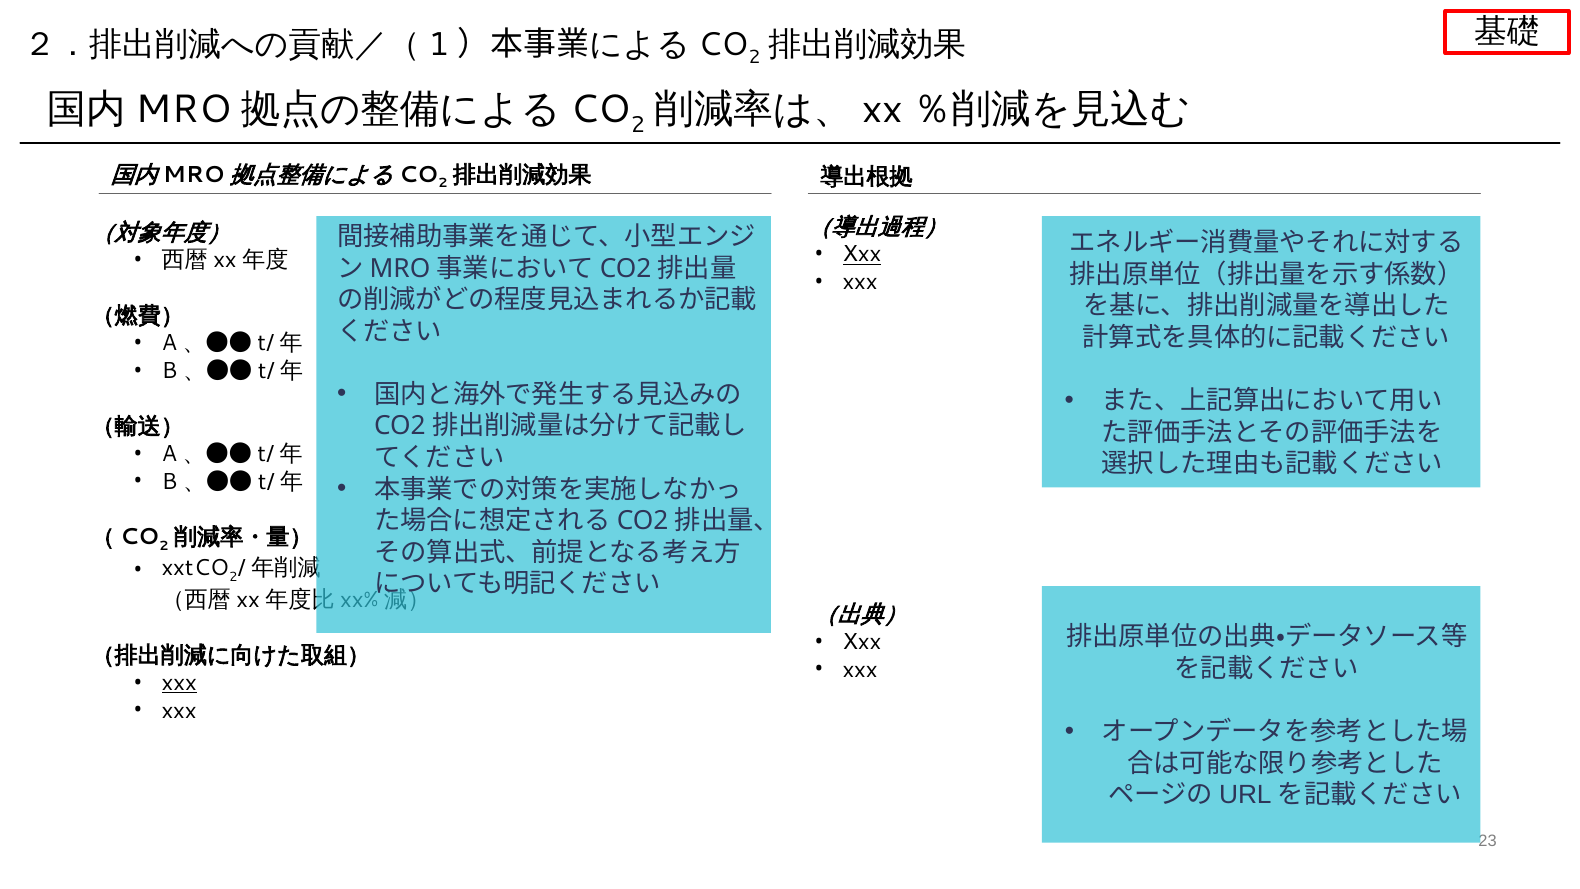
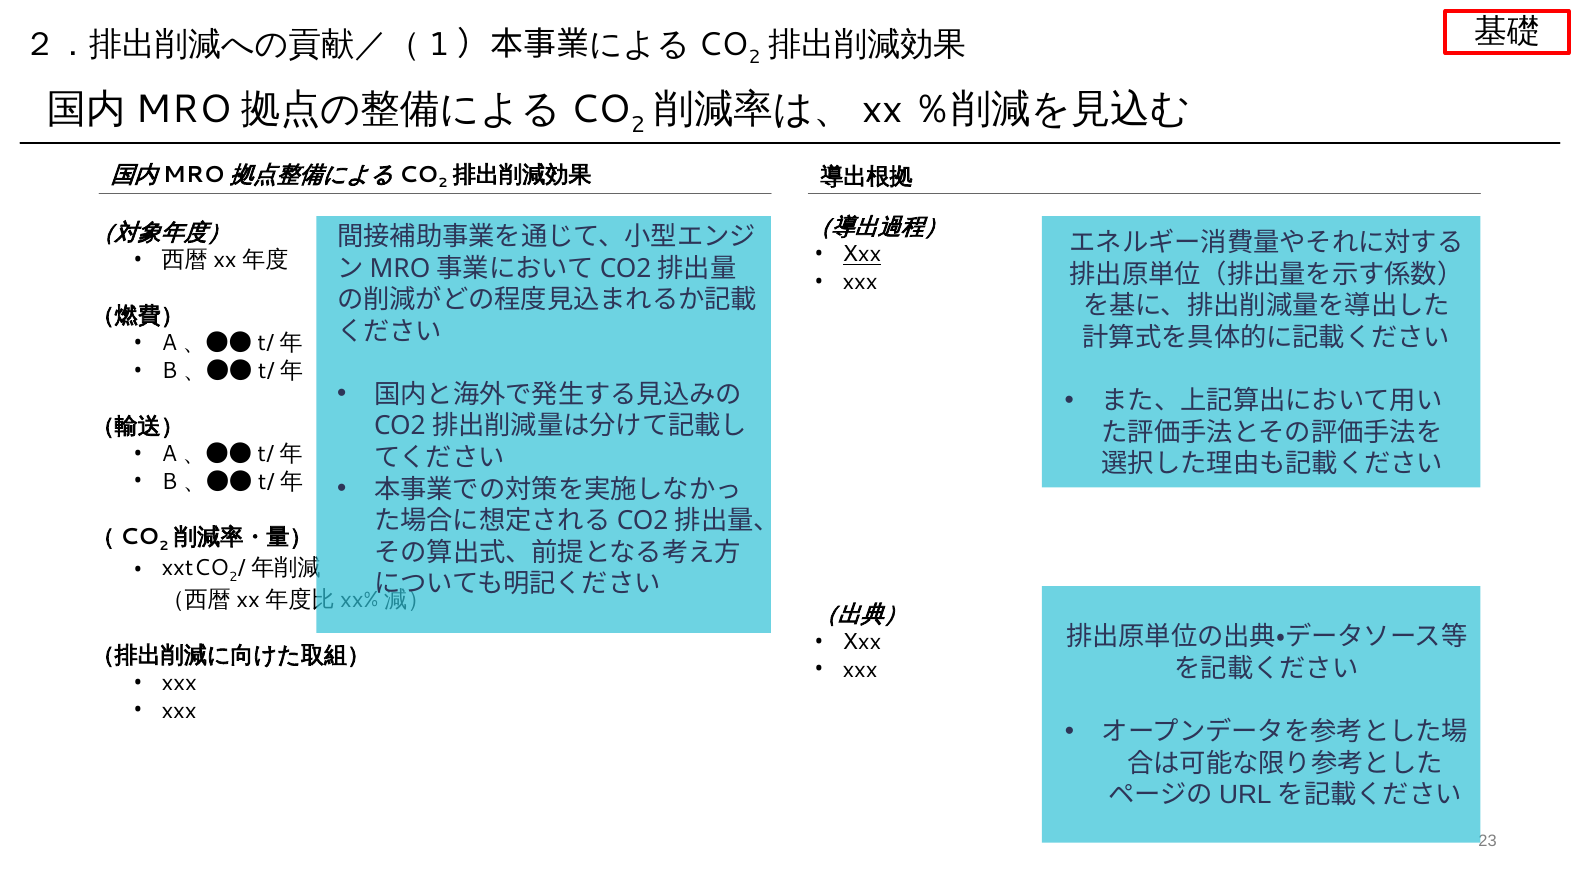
xxx underline: present -> none (179, 683)
